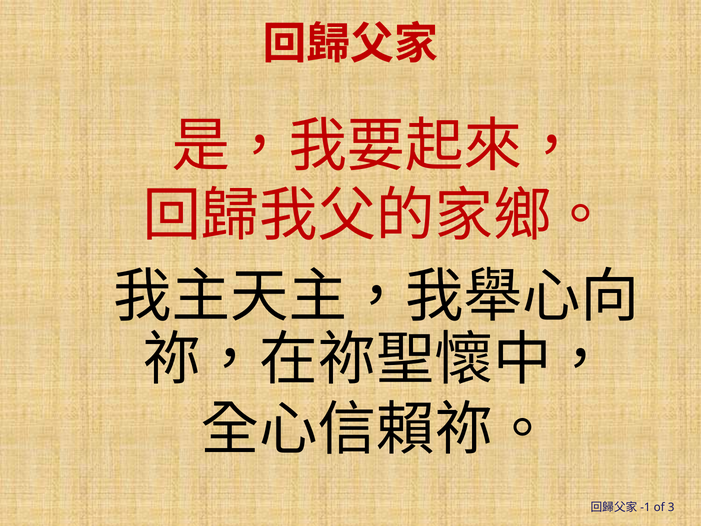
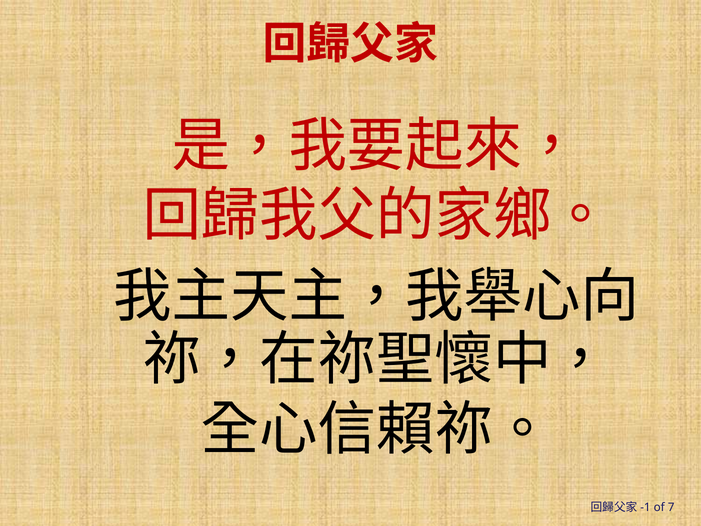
3: 3 -> 7 (671, 507)
